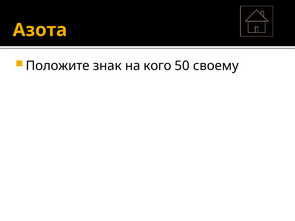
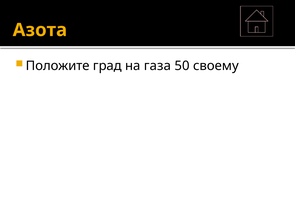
знак: знак -> град (107, 66)
кого: кого -> газа (157, 66)
